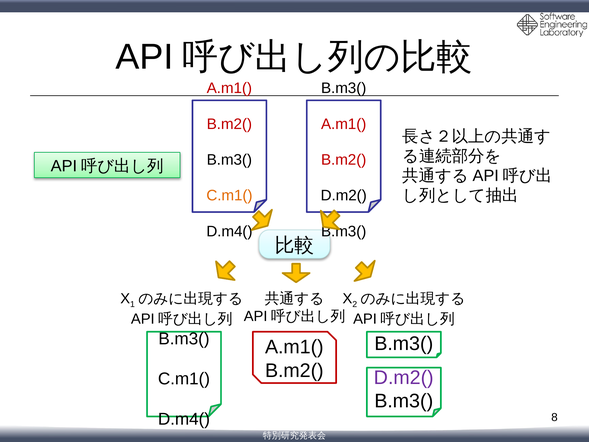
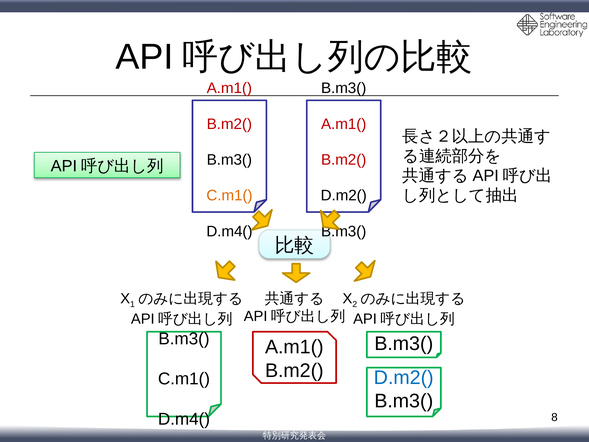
D.m2( colour: purple -> blue (404, 377)
